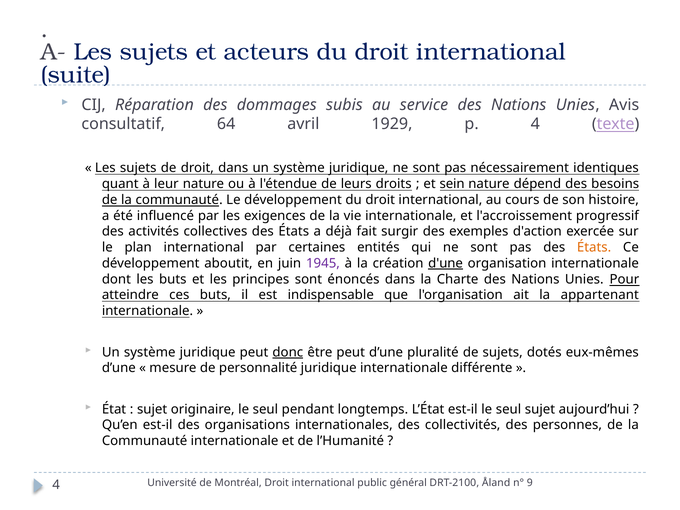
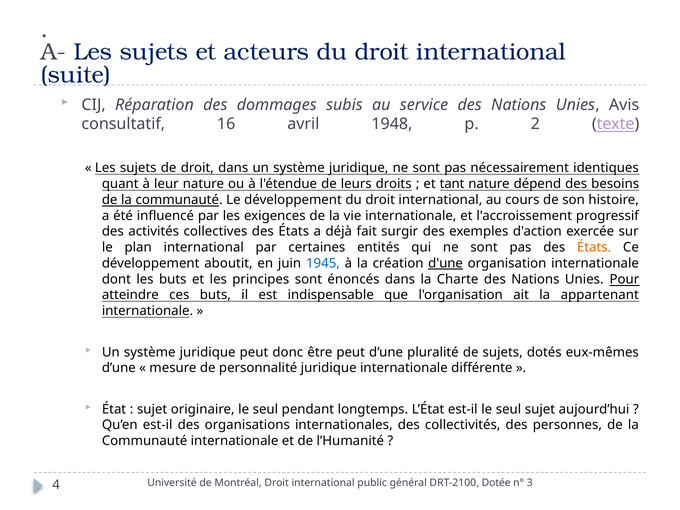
64: 64 -> 16 (226, 124)
1929: 1929 -> 1948 (392, 124)
p 4: 4 -> 2 (535, 124)
sein: sein -> tant (452, 184)
1945 colour: purple -> blue (323, 263)
donc underline: present -> none (288, 352)
Åland: Åland -> Dotée (496, 483)
9: 9 -> 3 (530, 483)
